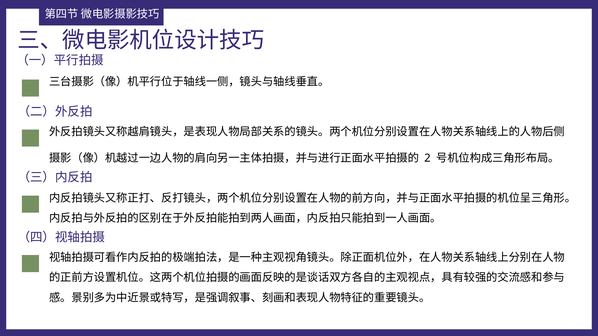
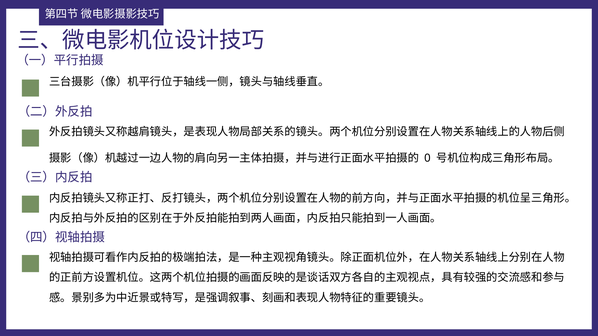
2: 2 -> 0 (427, 158)
